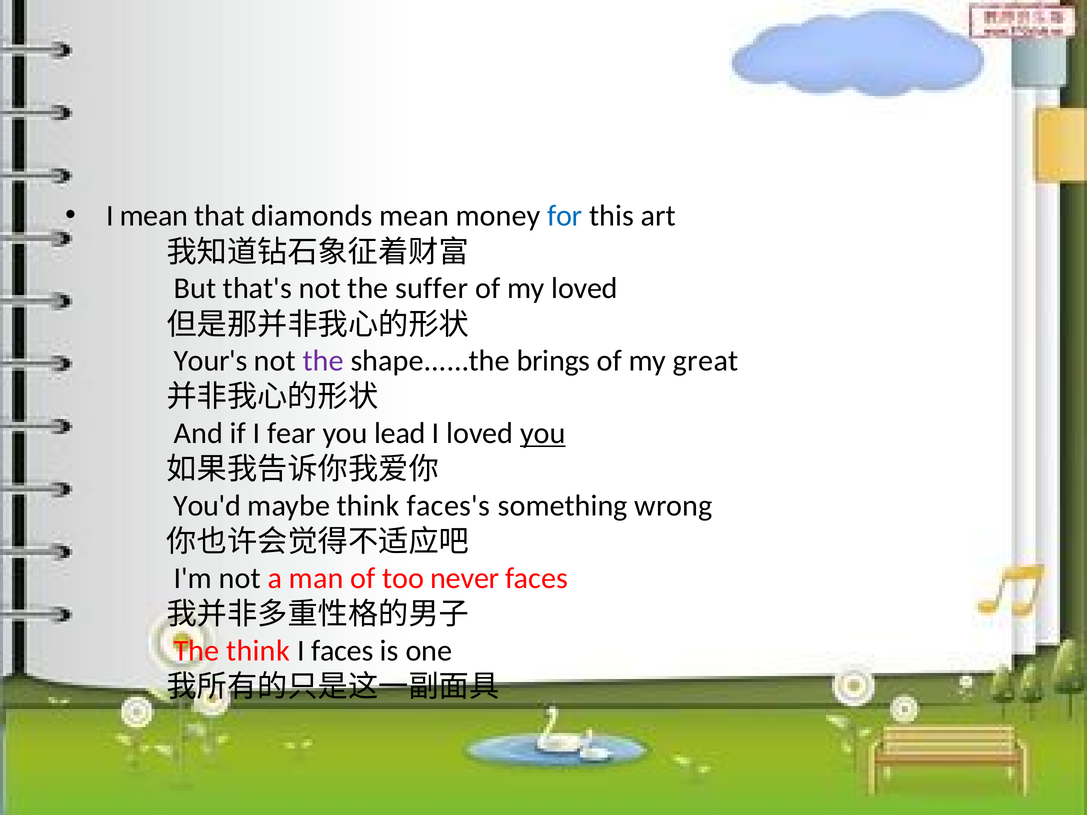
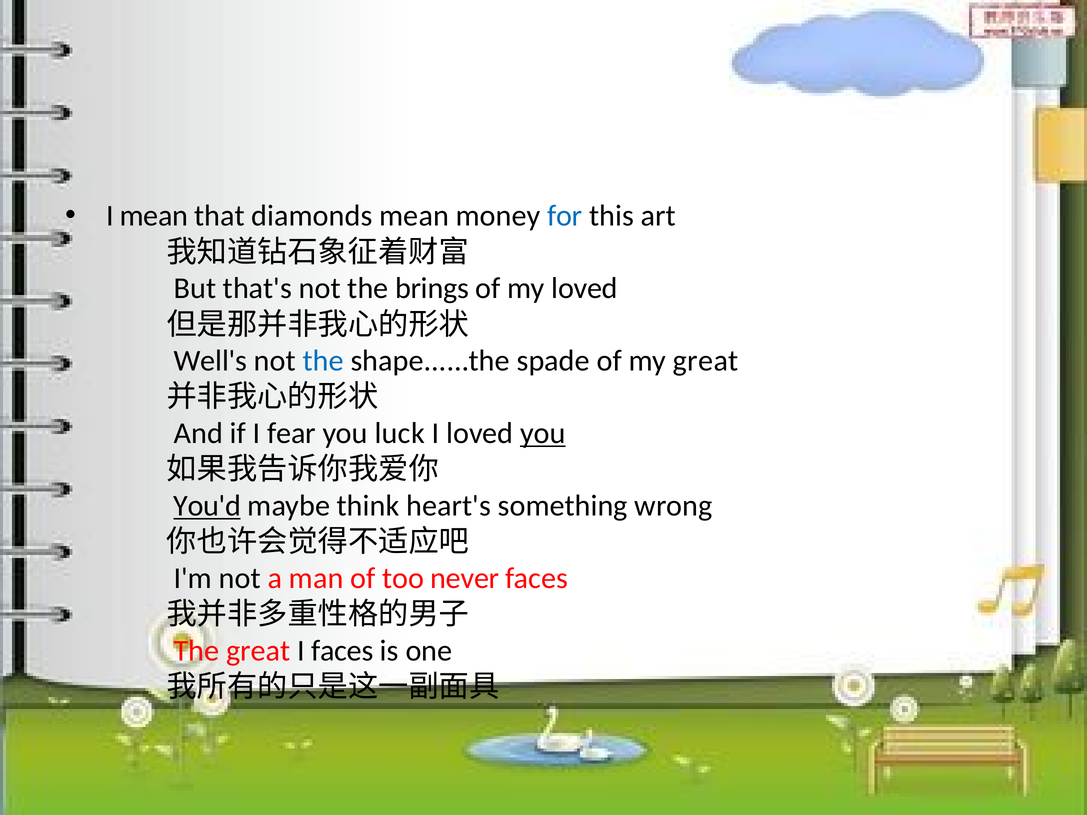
suffer: suffer -> brings (432, 288)
Your's: Your's -> Well's (210, 361)
the colour: purple -> blue (323, 361)
brings: brings -> spade (553, 361)
lead: lead -> luck (400, 433)
You'd underline: none -> present (207, 506)
faces's: faces's -> heart's (449, 506)
The think: think -> great (258, 651)
